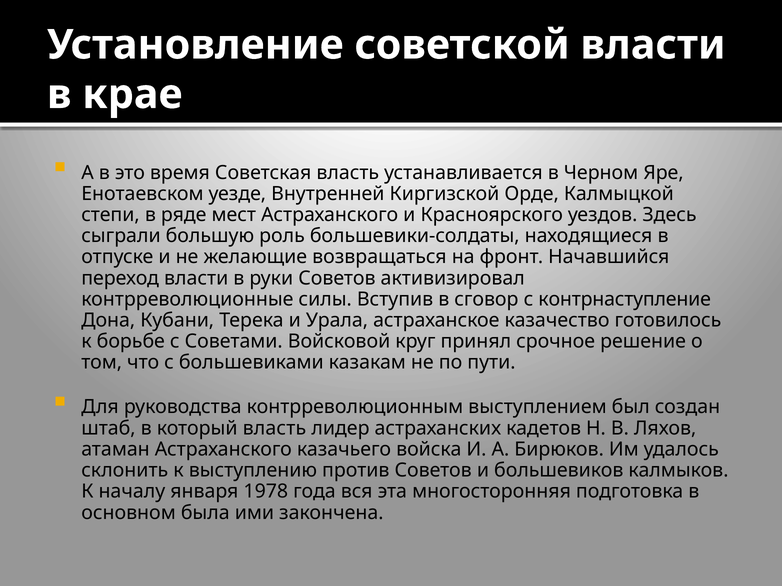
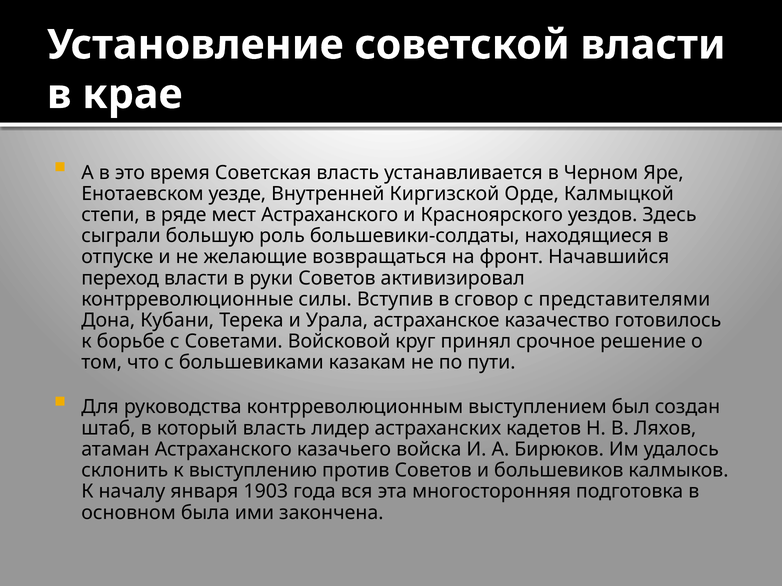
контрнаступление: контрнаступление -> представителями (624, 299)
1978: 1978 -> 1903 (266, 492)
